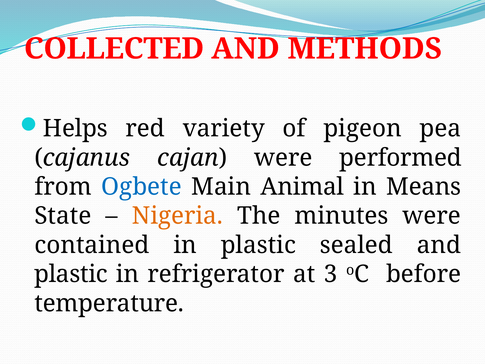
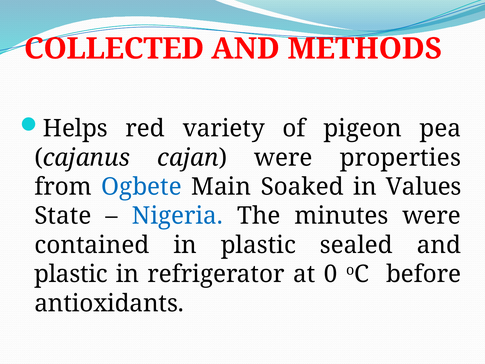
performed: performed -> properties (400, 158)
Animal: Animal -> Soaked (302, 187)
Means: Means -> Values (424, 187)
Nigeria colour: orange -> blue (177, 216)
3: 3 -> 0 (330, 274)
temperature: temperature -> antioxidants (109, 303)
